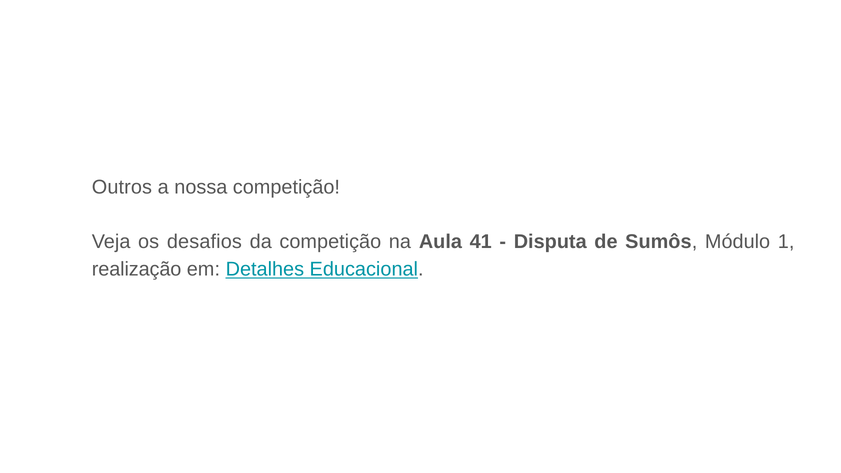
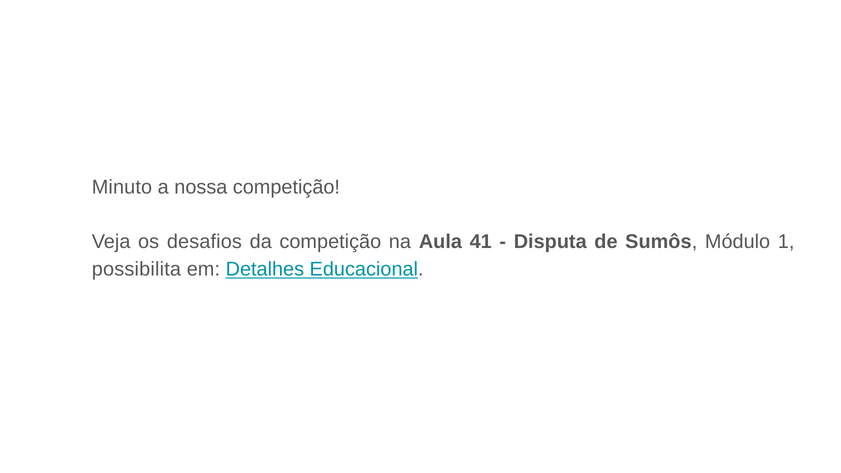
Outros: Outros -> Minuto (122, 187)
realização: realização -> possibilita (136, 269)
